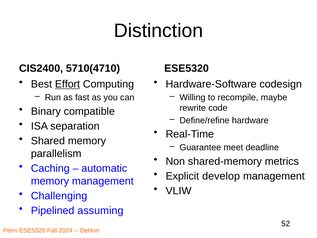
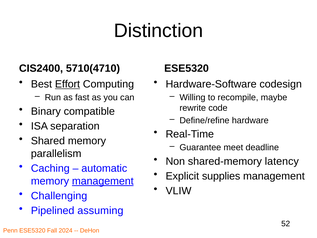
metrics: metrics -> latency (282, 161)
develop: develop -> supplies (221, 176)
management underline: none -> present (103, 181)
